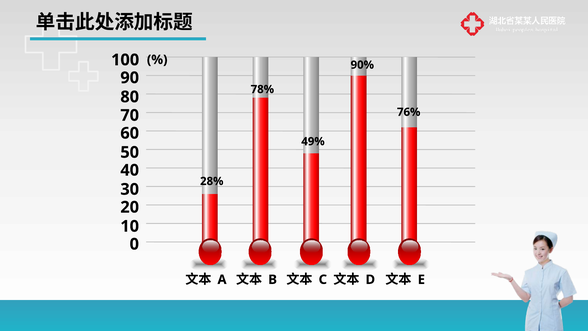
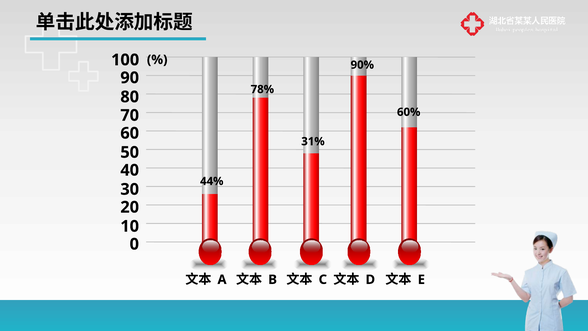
76%: 76% -> 60% (409, 112)
49%: 49% -> 31% (313, 141)
28%: 28% -> 44% (212, 181)
